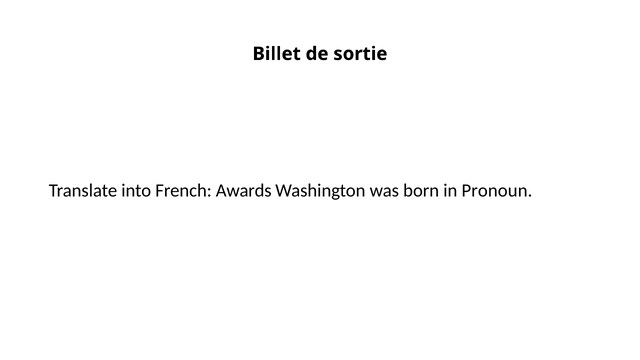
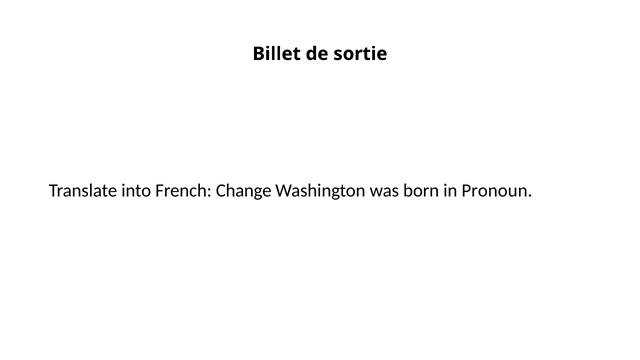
Awards: Awards -> Change (244, 191)
